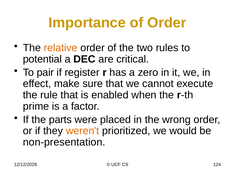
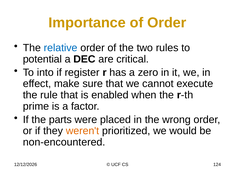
relative colour: orange -> blue (61, 48)
pair: pair -> into (45, 73)
non-presentation: non-presentation -> non-encountered (64, 142)
